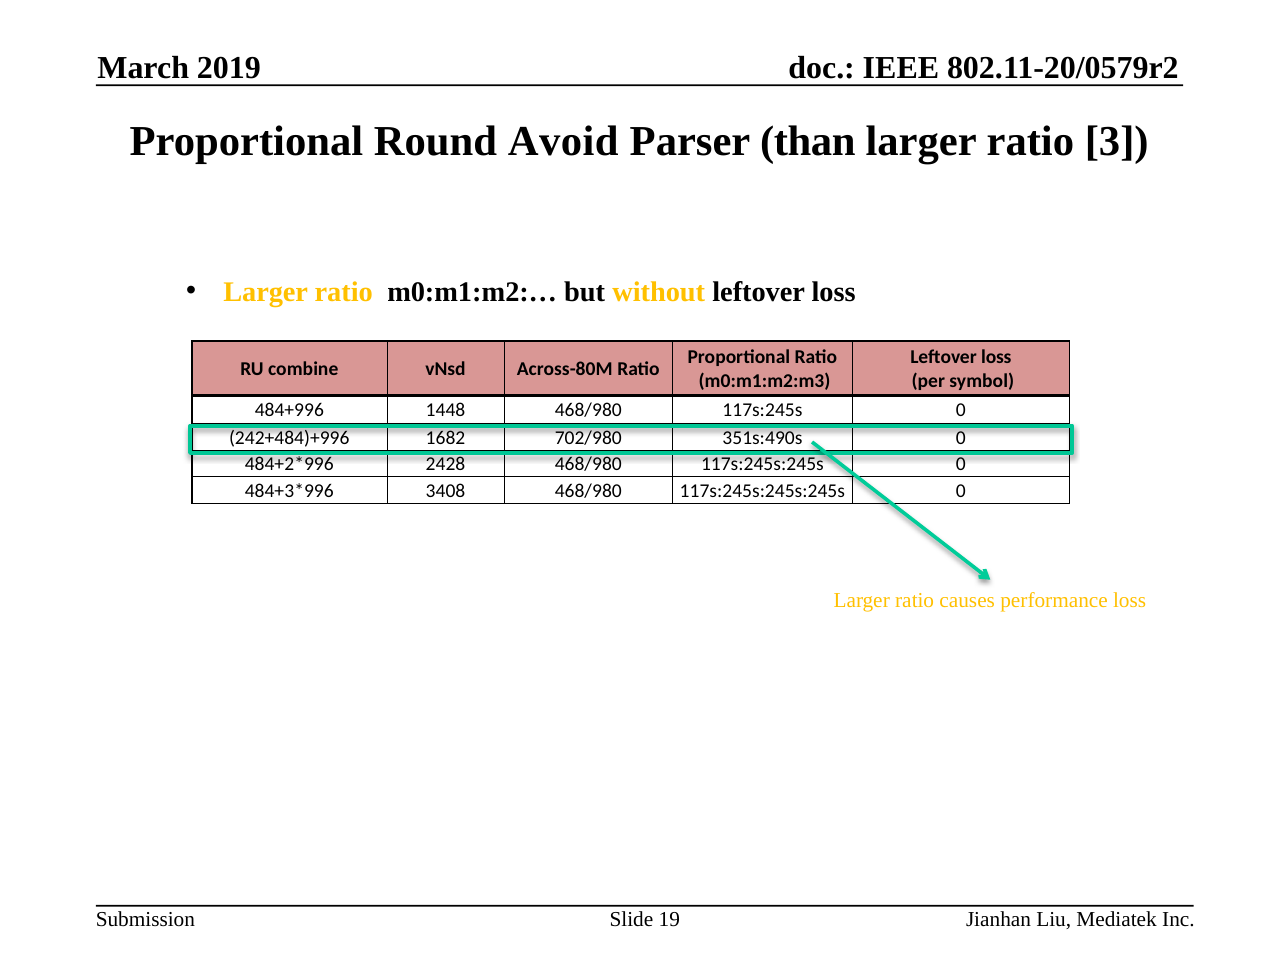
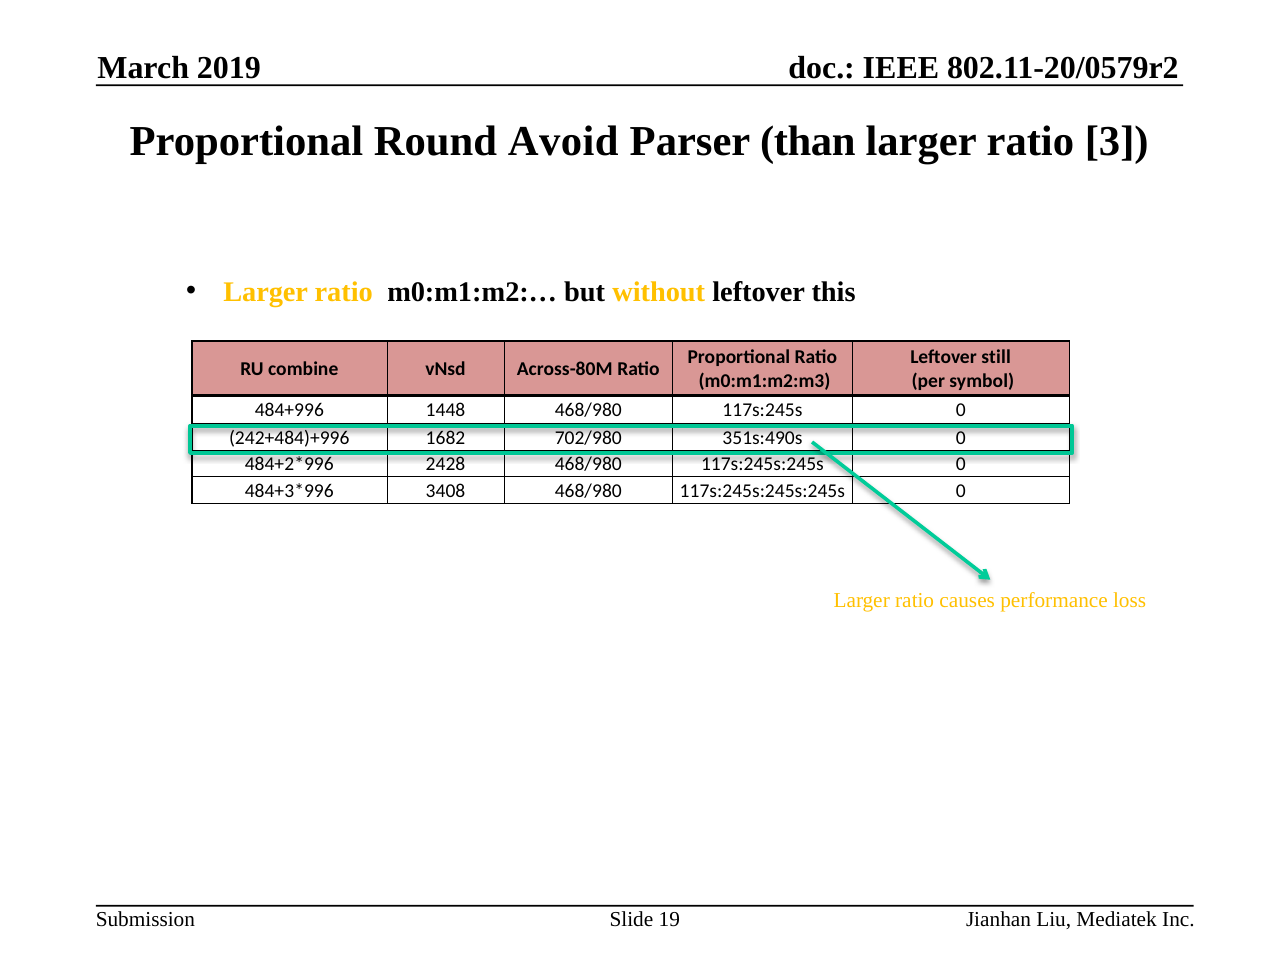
without leftover loss: loss -> this (834, 292)
loss: loss -> still (996, 357)
